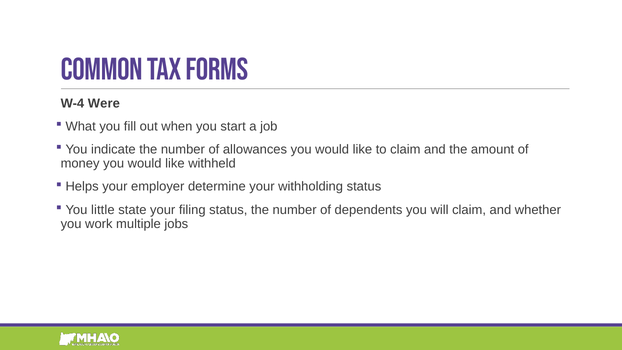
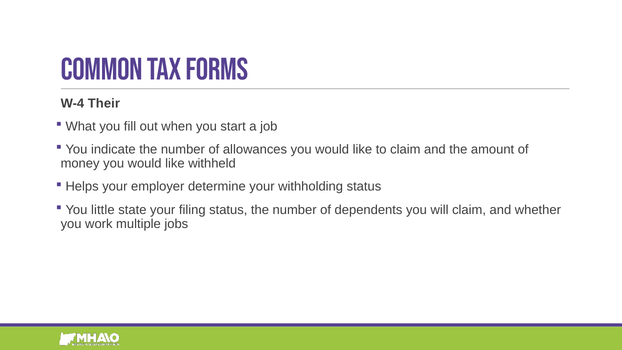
Were: Were -> Their (104, 103)
